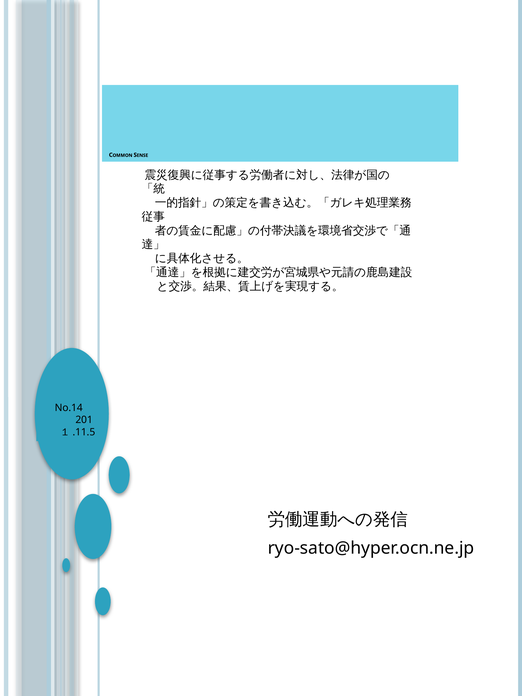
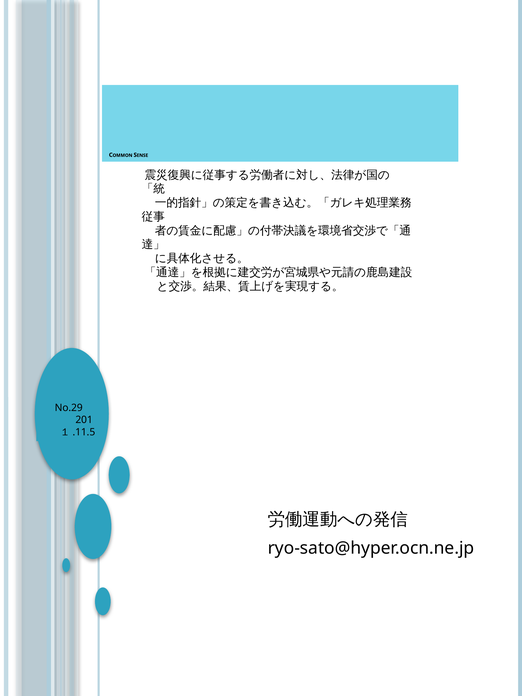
No.14: No.14 -> No.29 (69, 408)
